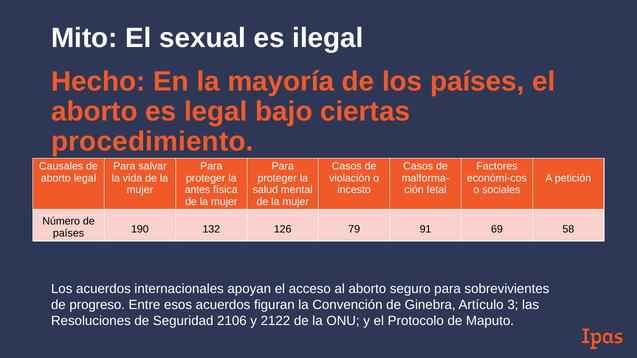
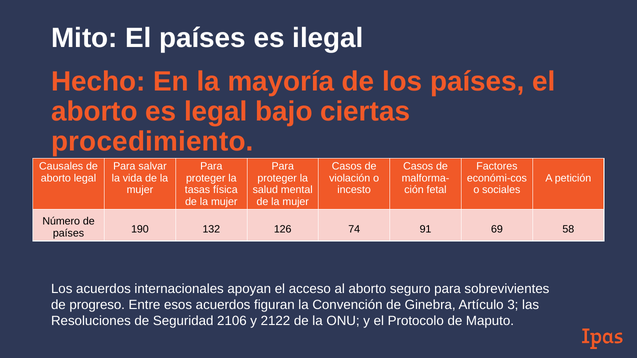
El sexual: sexual -> países (203, 38)
antes: antes -> tasas (197, 190)
79: 79 -> 74 (354, 230)
